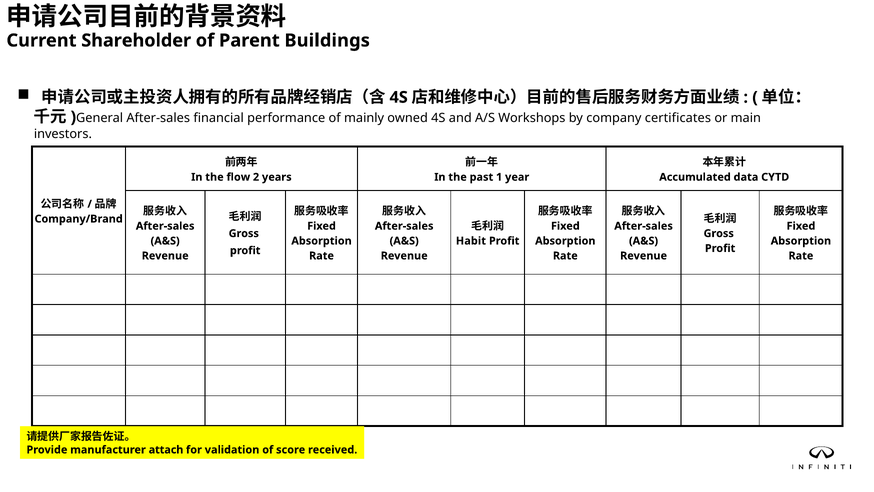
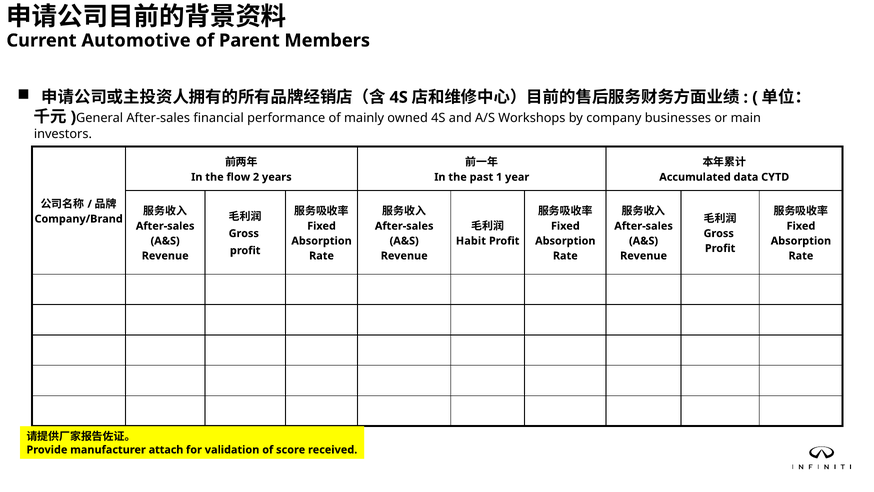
Shareholder: Shareholder -> Automotive (136, 40)
Buildings: Buildings -> Members (327, 40)
certificates: certificates -> businesses (678, 118)
